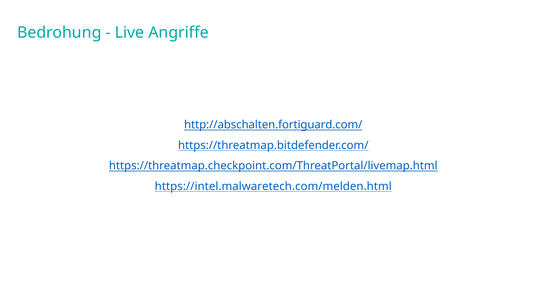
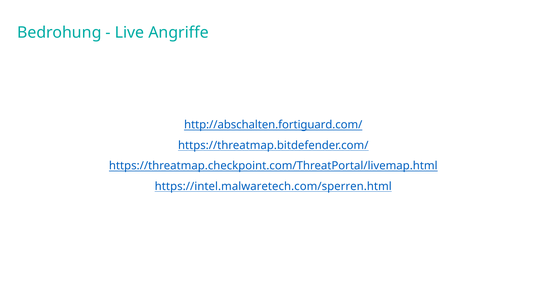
https://intel.malwaretech.com/melden.html: https://intel.malwaretech.com/melden.html -> https://intel.malwaretech.com/sperren.html (273, 186)
